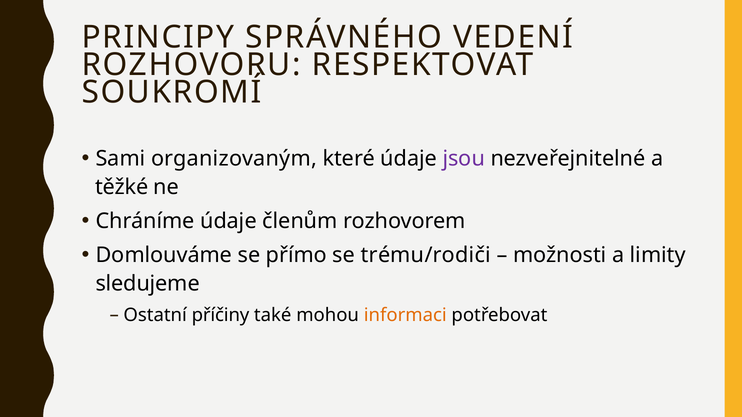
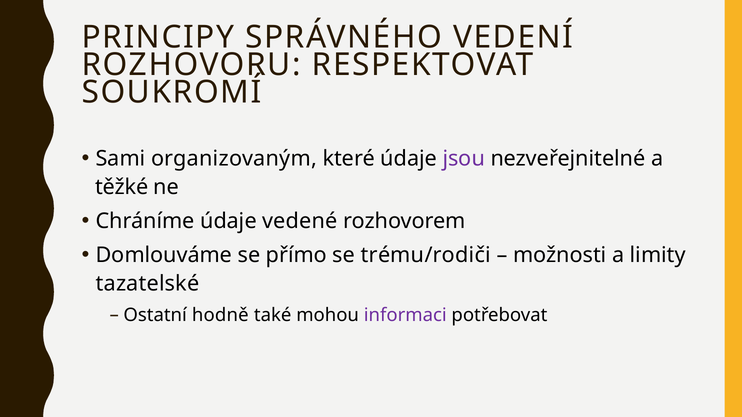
členům: členům -> vedené (300, 221)
sledujeme: sledujeme -> tazatelské (148, 284)
příčiny: příčiny -> hodně (220, 315)
informaci colour: orange -> purple (405, 315)
